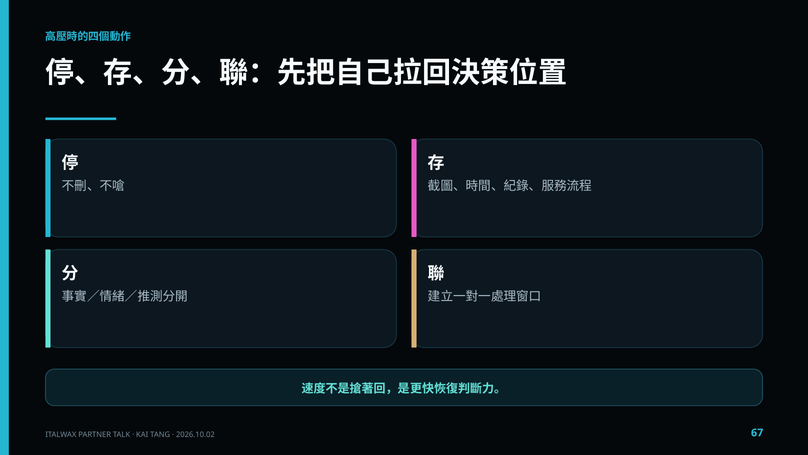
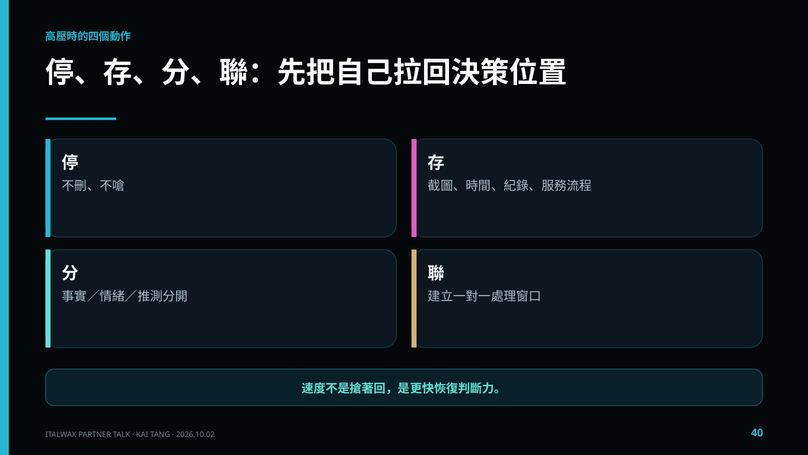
67: 67 -> 40 (757, 432)
